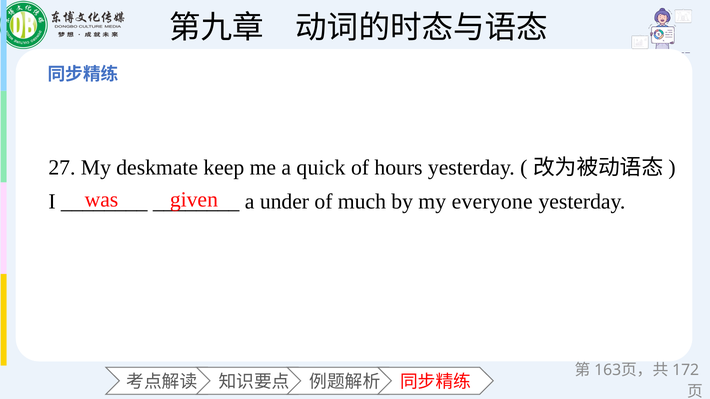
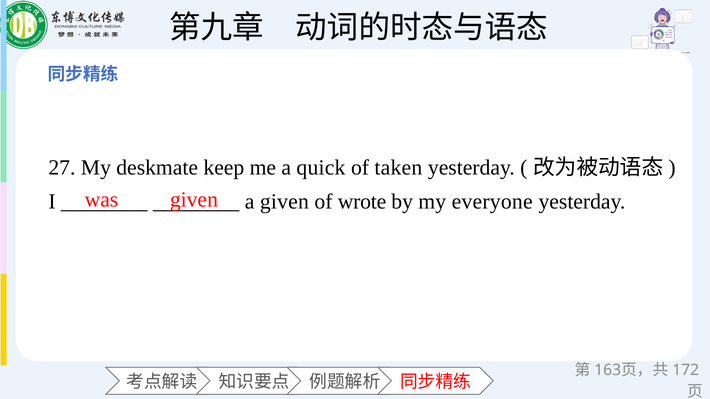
hours: hours -> taken (398, 168)
a under: under -> given (284, 202)
much: much -> wrote (362, 202)
